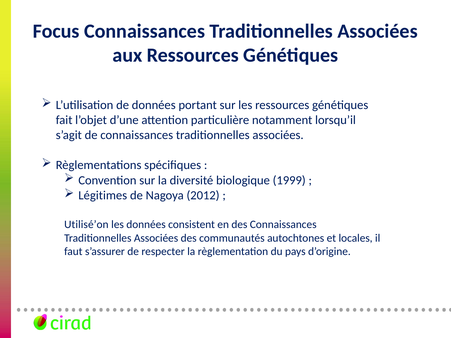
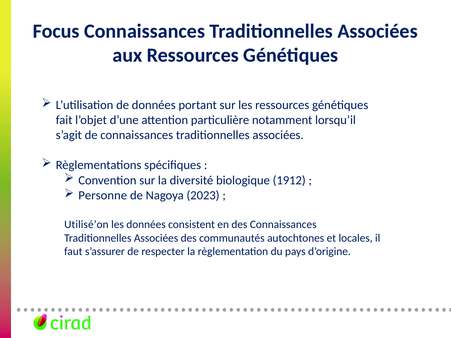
1999: 1999 -> 1912 (289, 180)
Légitimes: Légitimes -> Personne (103, 195)
2012: 2012 -> 2023 (203, 195)
